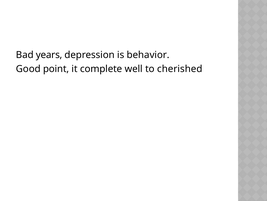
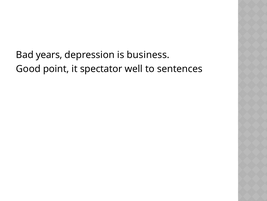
behavior: behavior -> business (148, 55)
complete: complete -> spectator (101, 69)
cherished: cherished -> sentences (180, 69)
